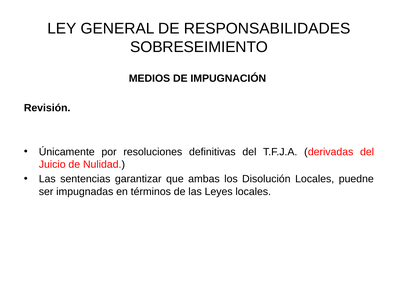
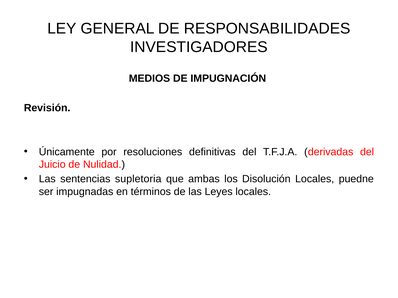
SOBRESEIMIENTO: SOBRESEIMIENTO -> INVESTIGADORES (199, 47)
garantizar: garantizar -> supletoria (138, 179)
